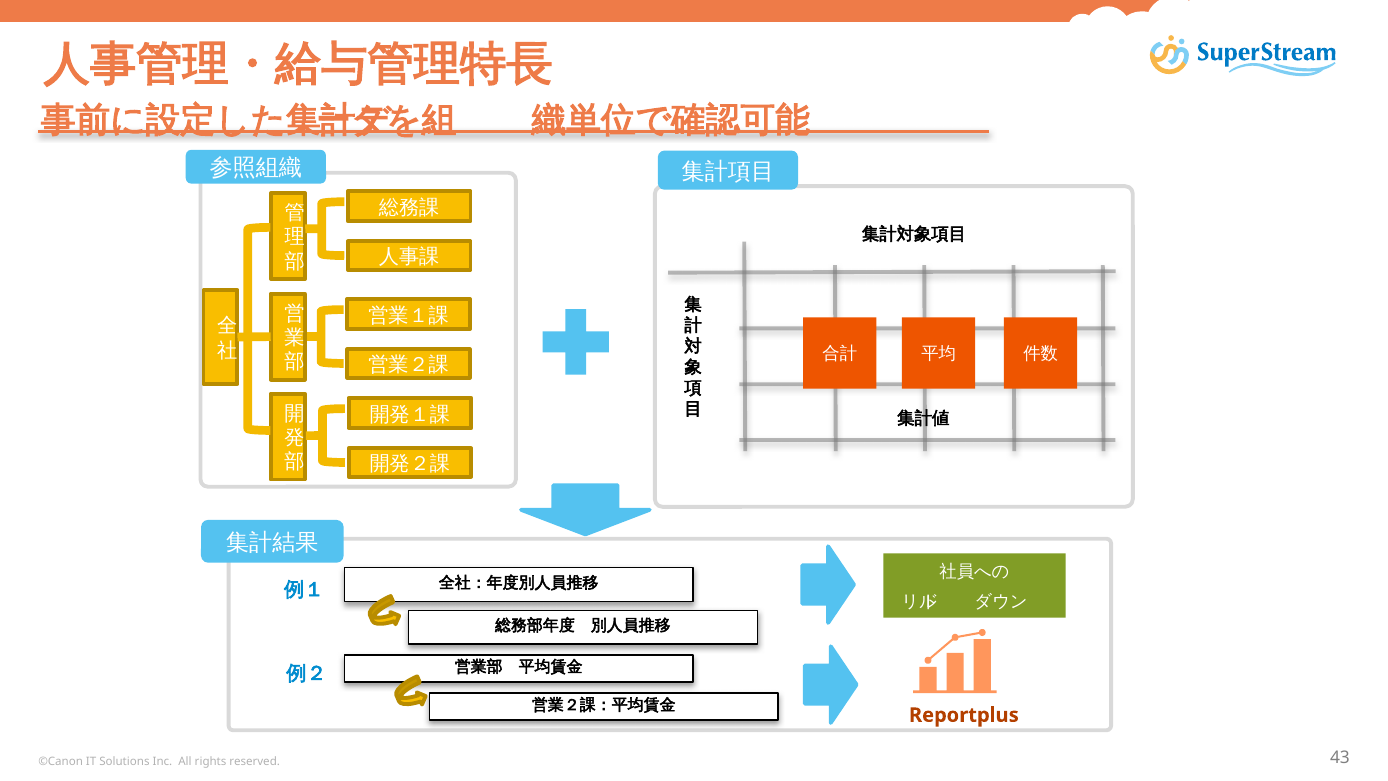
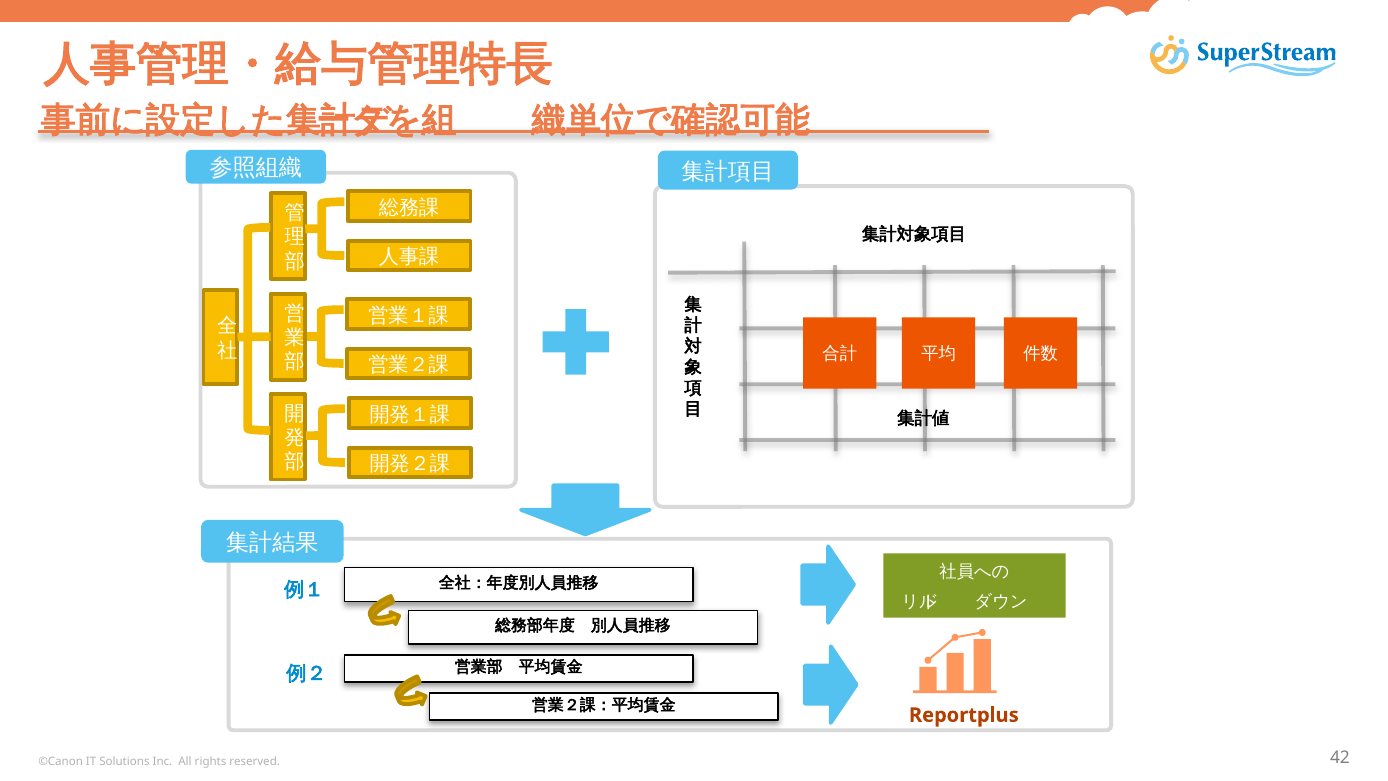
43: 43 -> 42 (1340, 757)
